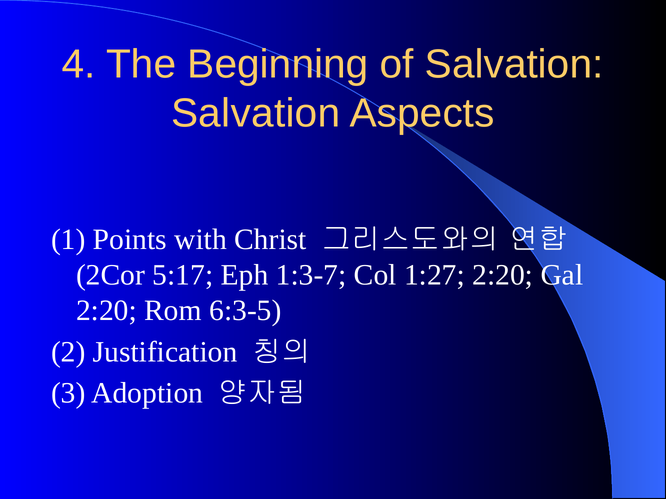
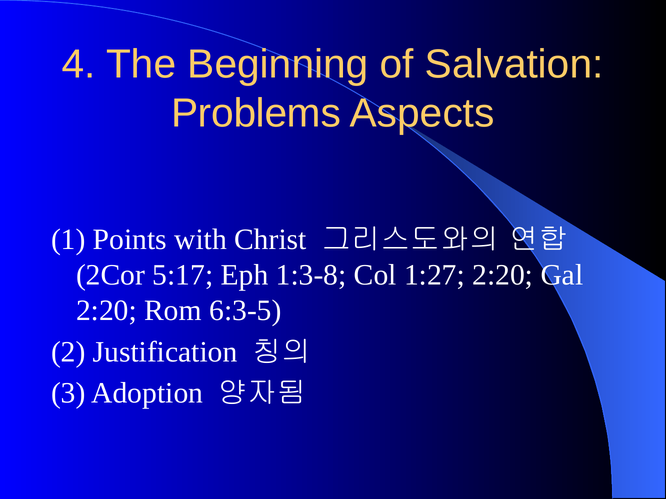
Salvation: Salvation -> Problems (256, 113)
1:3-7: 1:3-7 -> 1:3-8 (311, 275)
